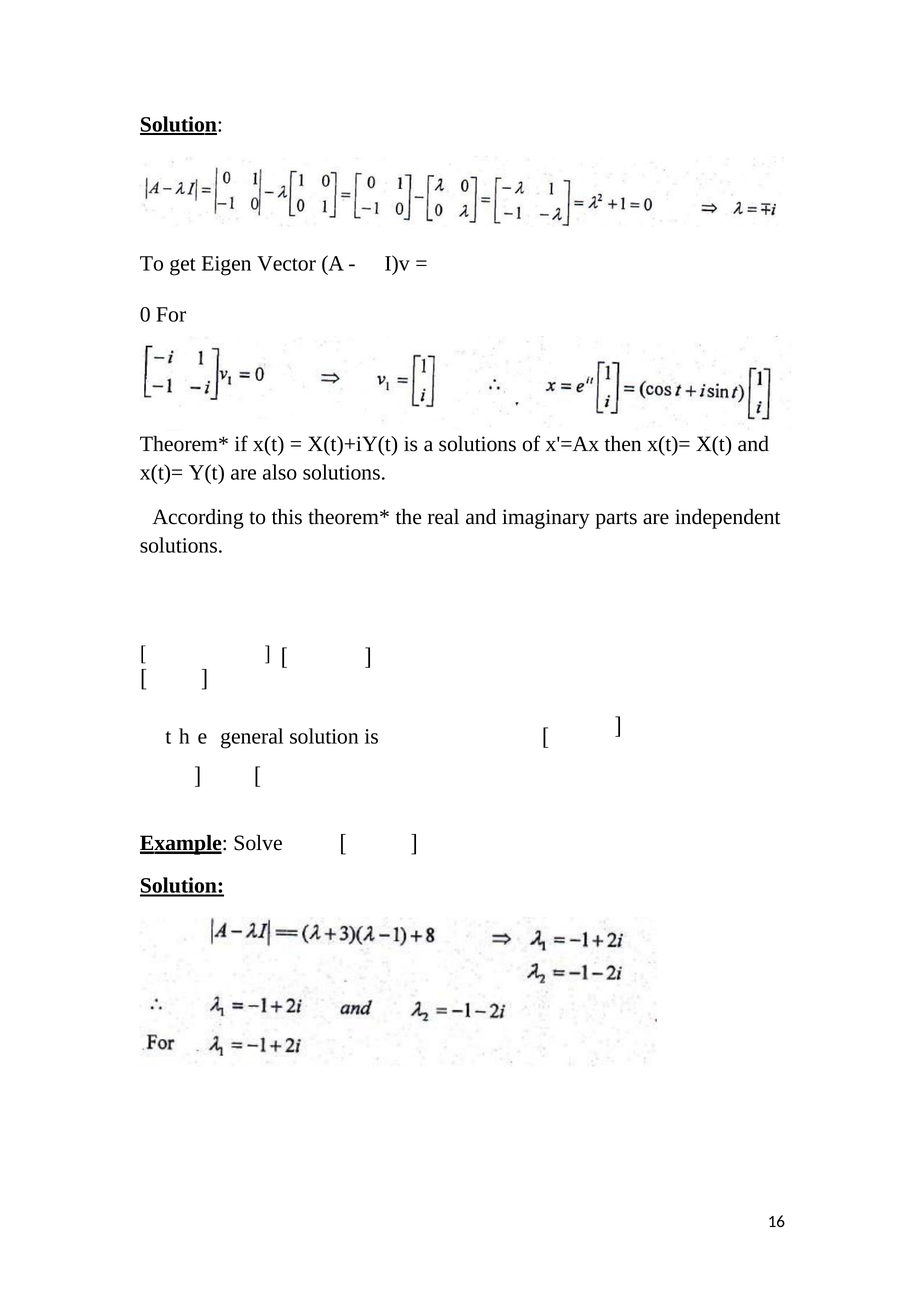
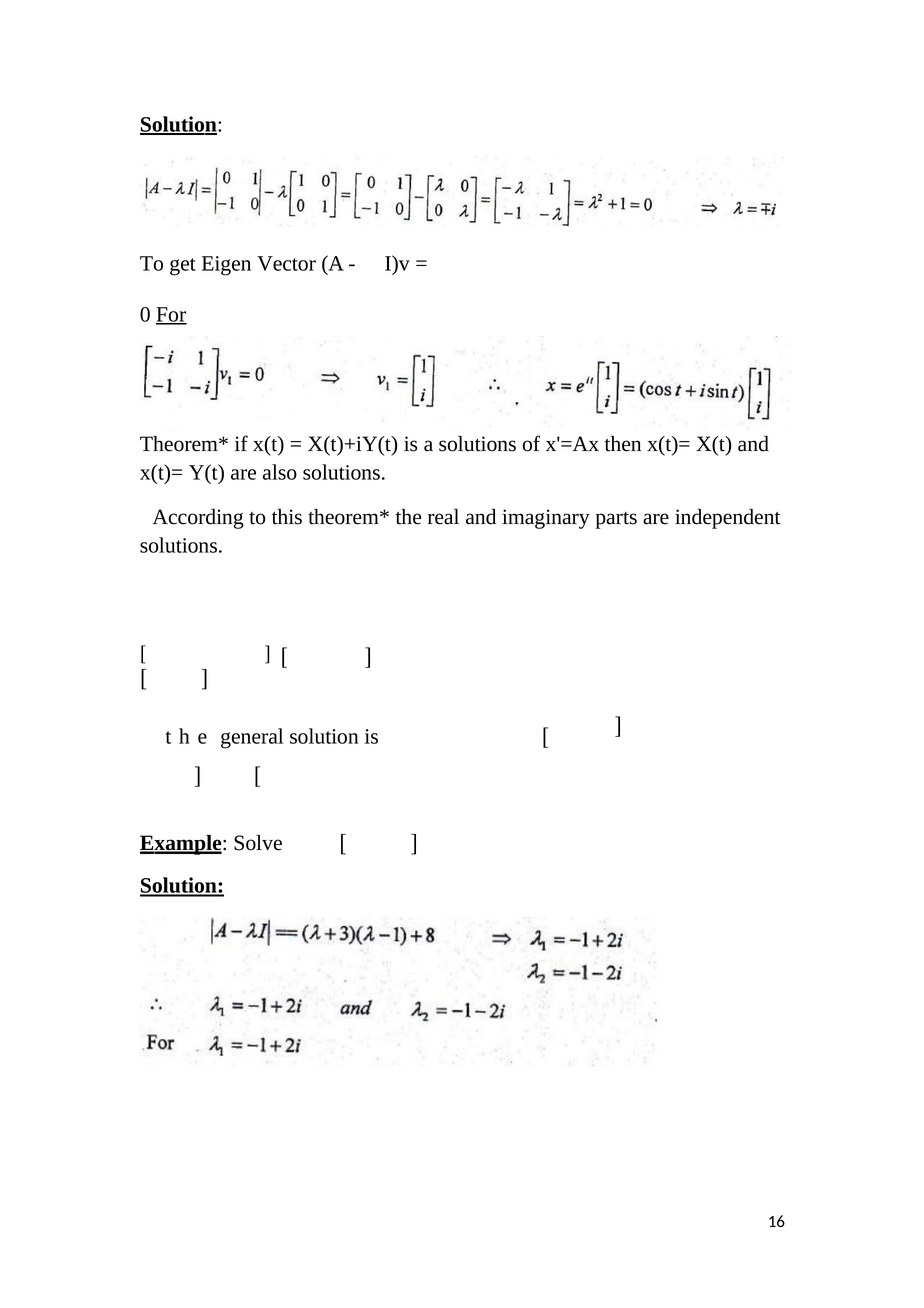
For underline: none -> present (171, 314)
